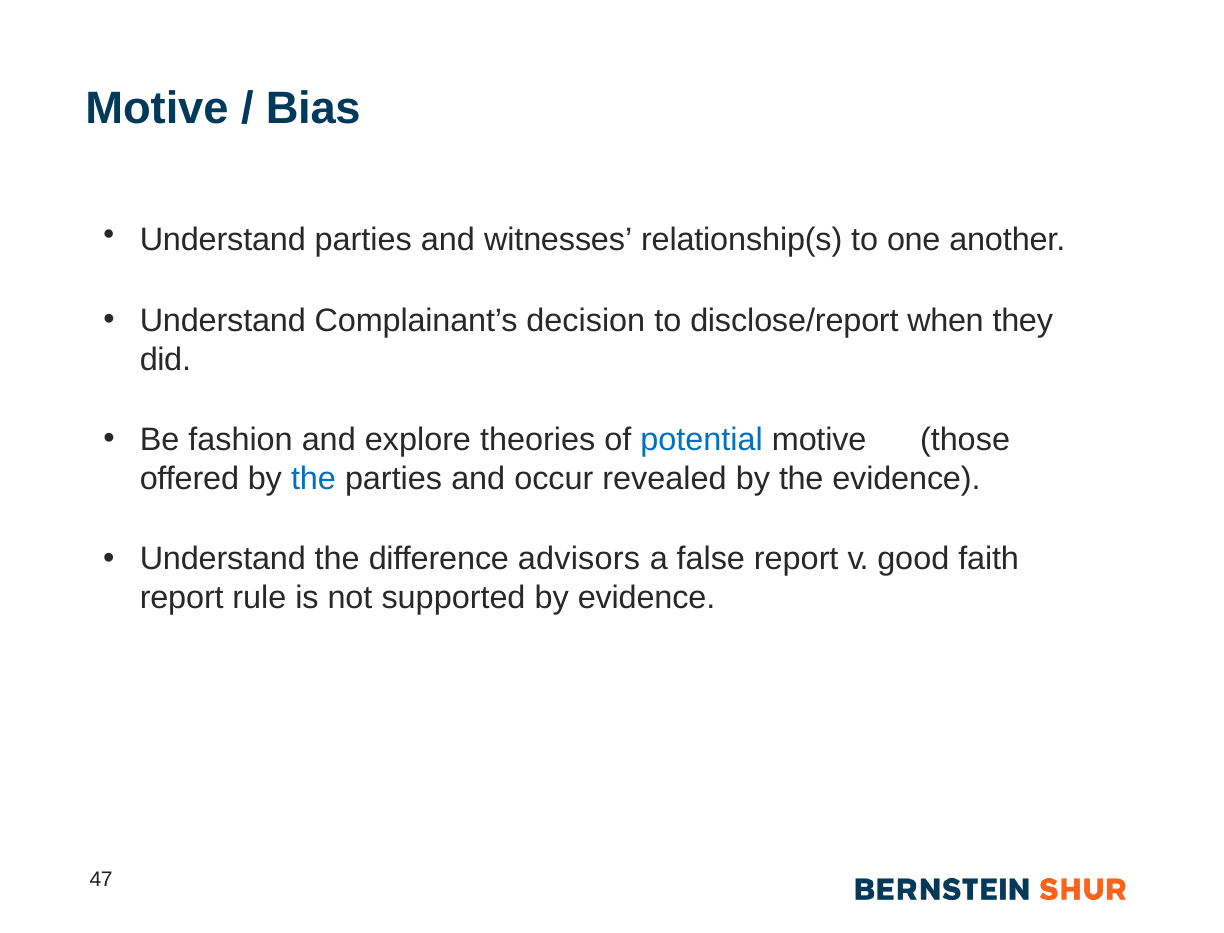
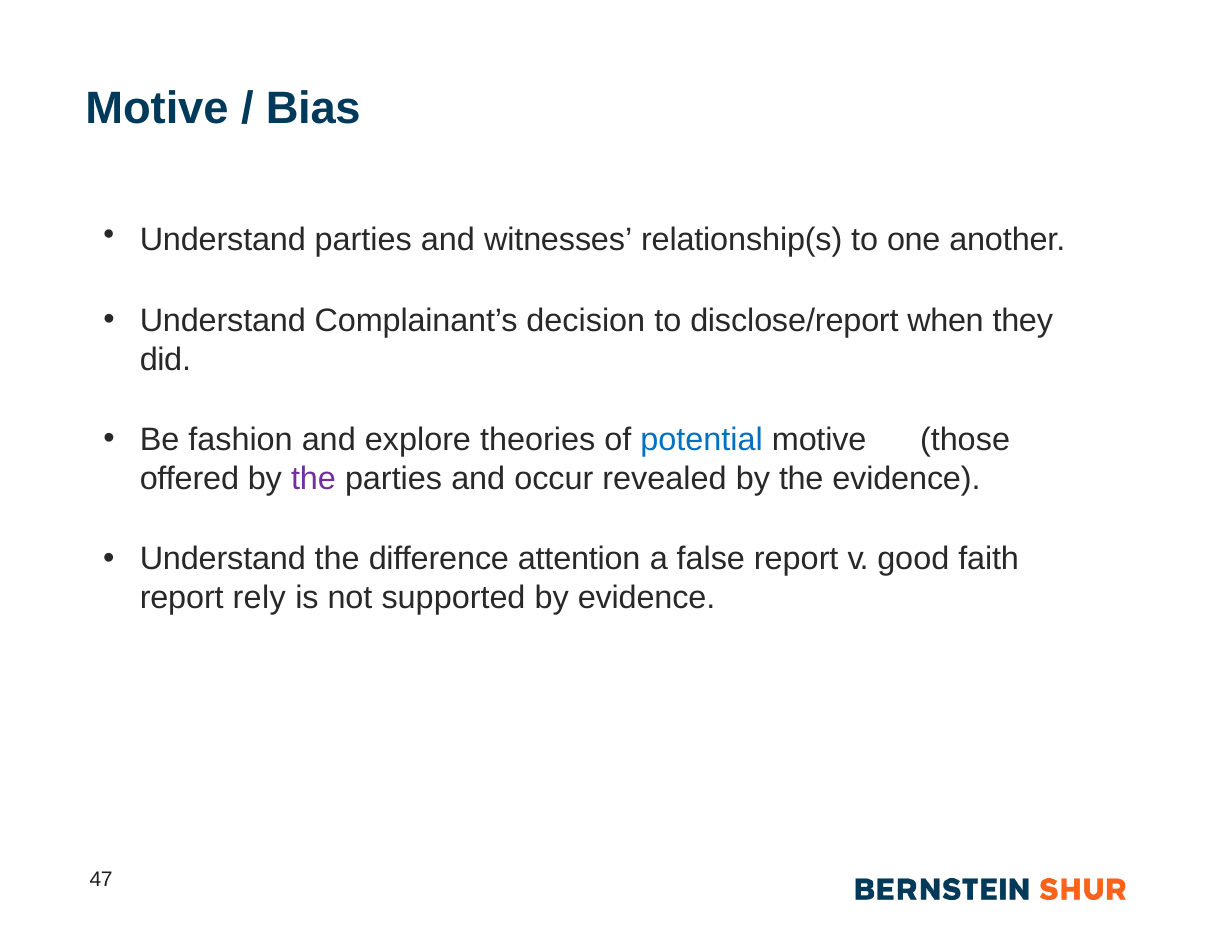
the colour: blue -> purple (314, 478)
advisors: advisors -> attention (579, 559)
rule: rule -> rely (259, 598)
